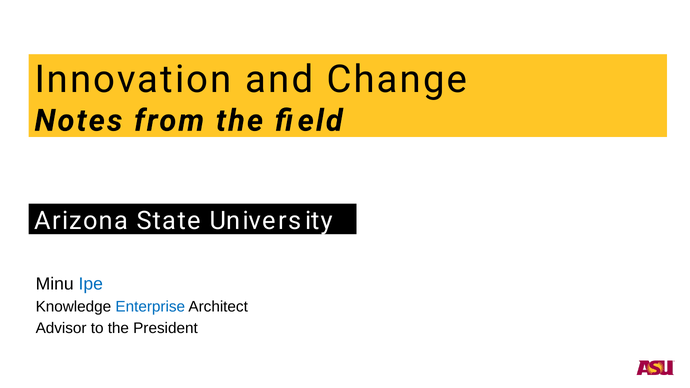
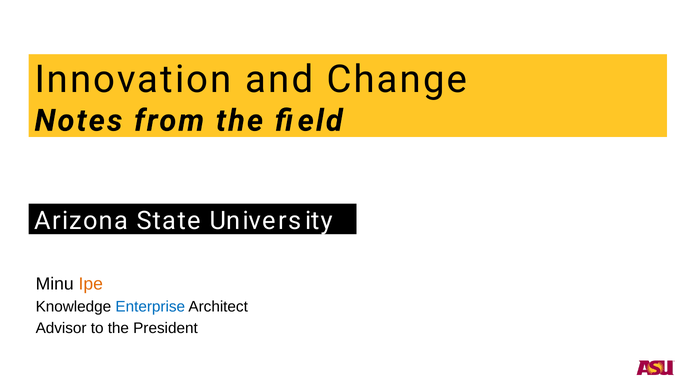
Ipe colour: blue -> orange (91, 284)
